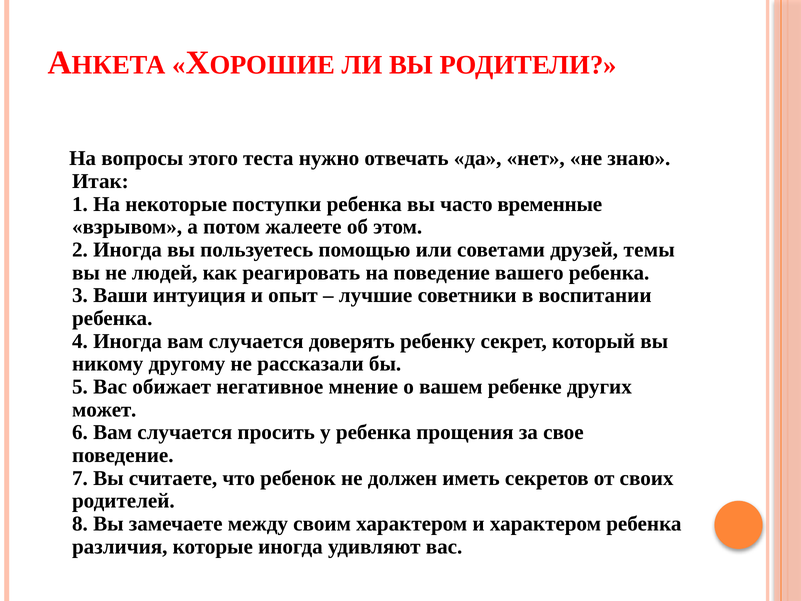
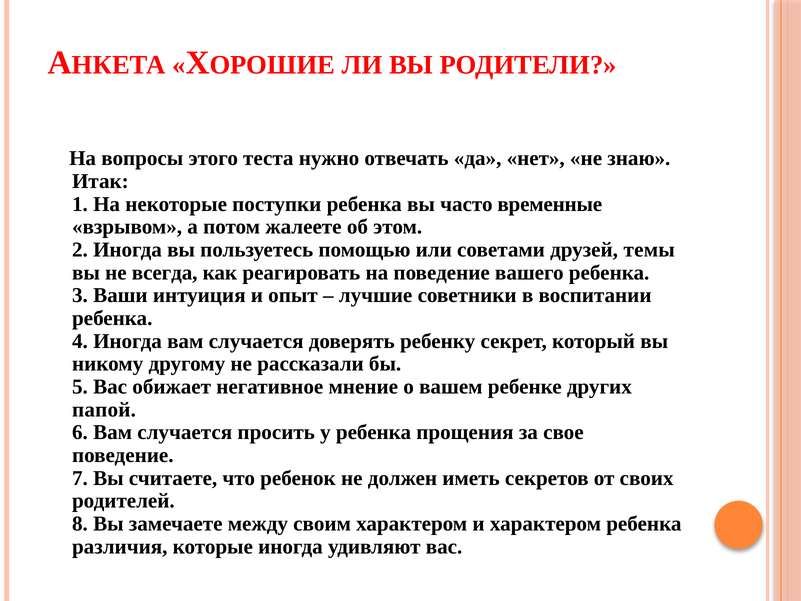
людей: людей -> всегда (165, 272)
может: может -> папой (104, 409)
